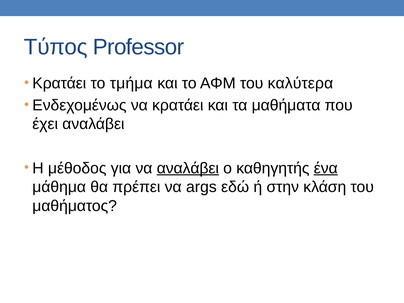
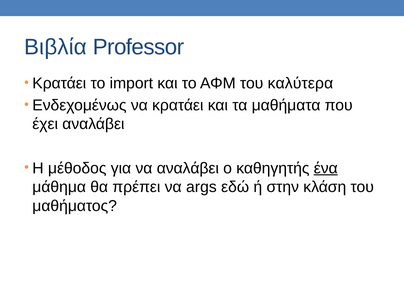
Τύπος: Τύπος -> Βιβλία (56, 47)
τμήμα: τμήμα -> import (131, 83)
αναλάβει underline: present -> none (188, 168)
